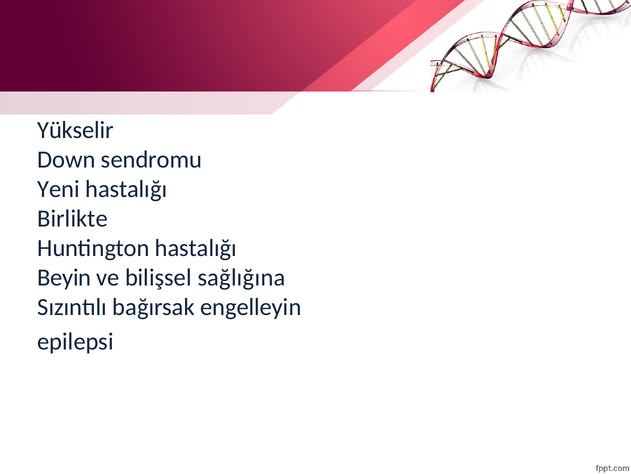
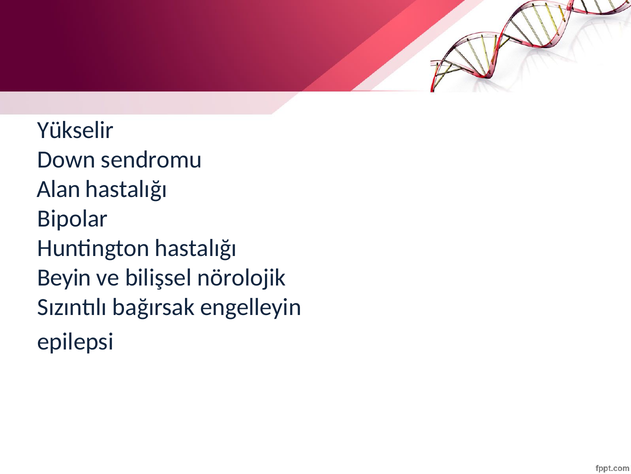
Yeni: Yeni -> Alan (59, 189)
Birlikte: Birlikte -> Bipolar (73, 218)
sağlığına: sağlığına -> nörolojik (242, 277)
